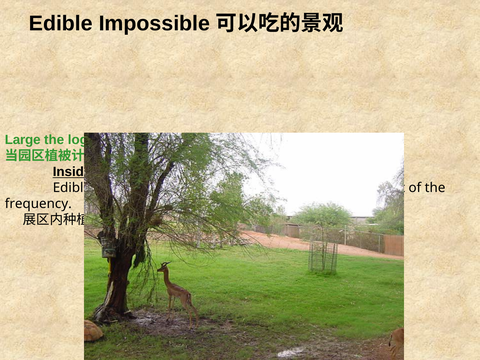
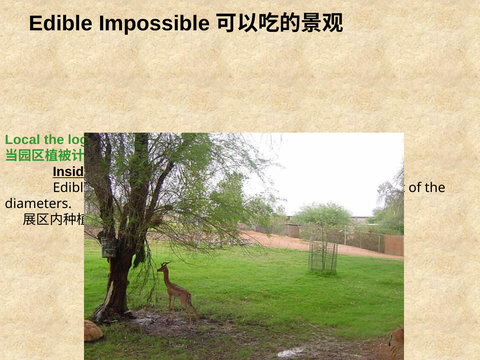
Large: Large -> Local (23, 140)
frequency: frequency -> diameters (38, 204)
